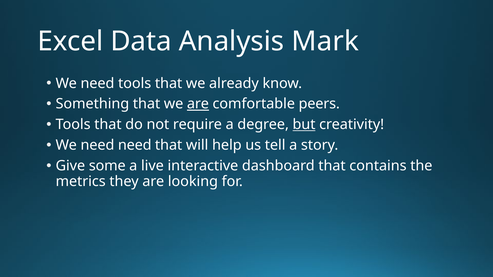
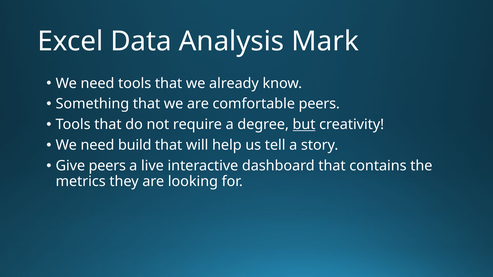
are underline: present -> none (198, 104)
need need: need -> build (135, 145)
Give some: some -> peers (107, 166)
